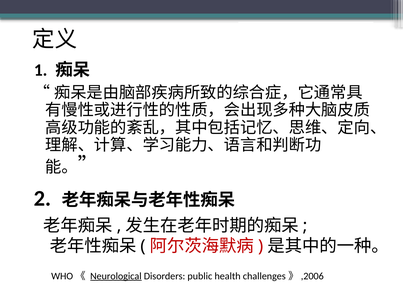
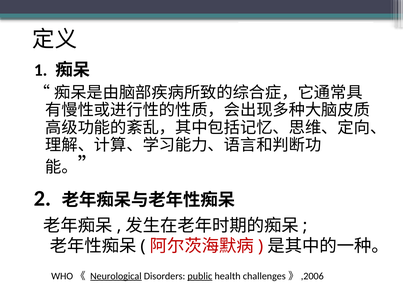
public underline: none -> present (200, 276)
